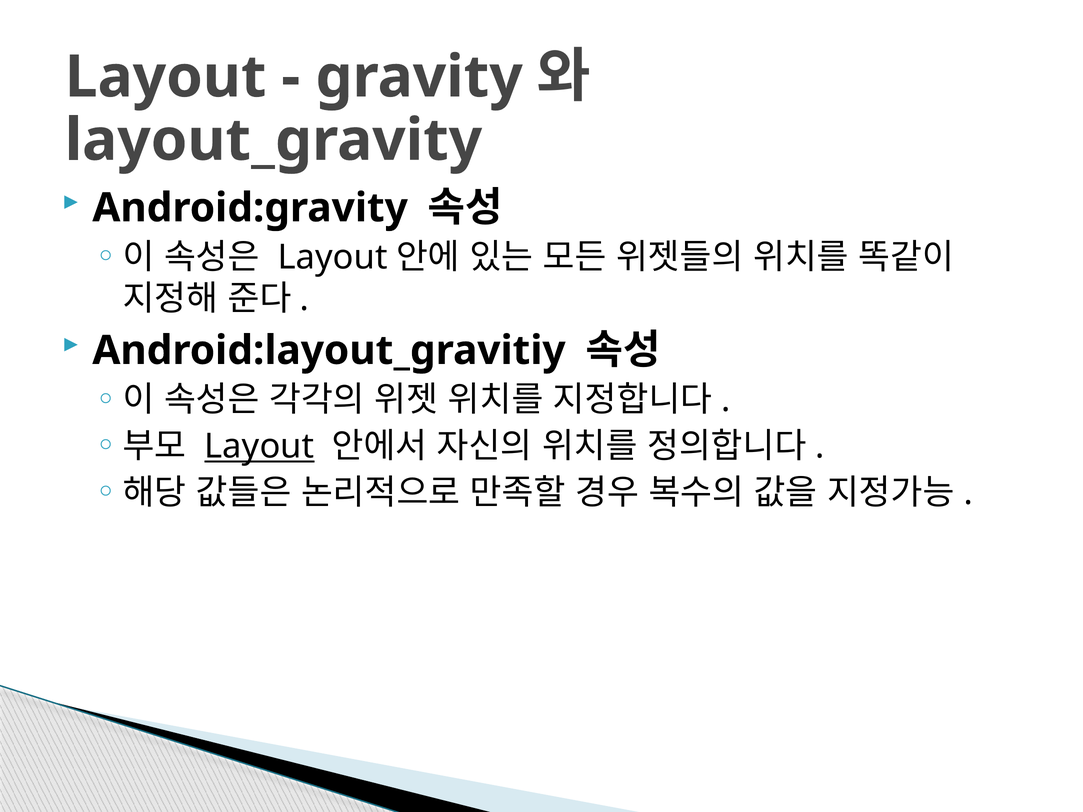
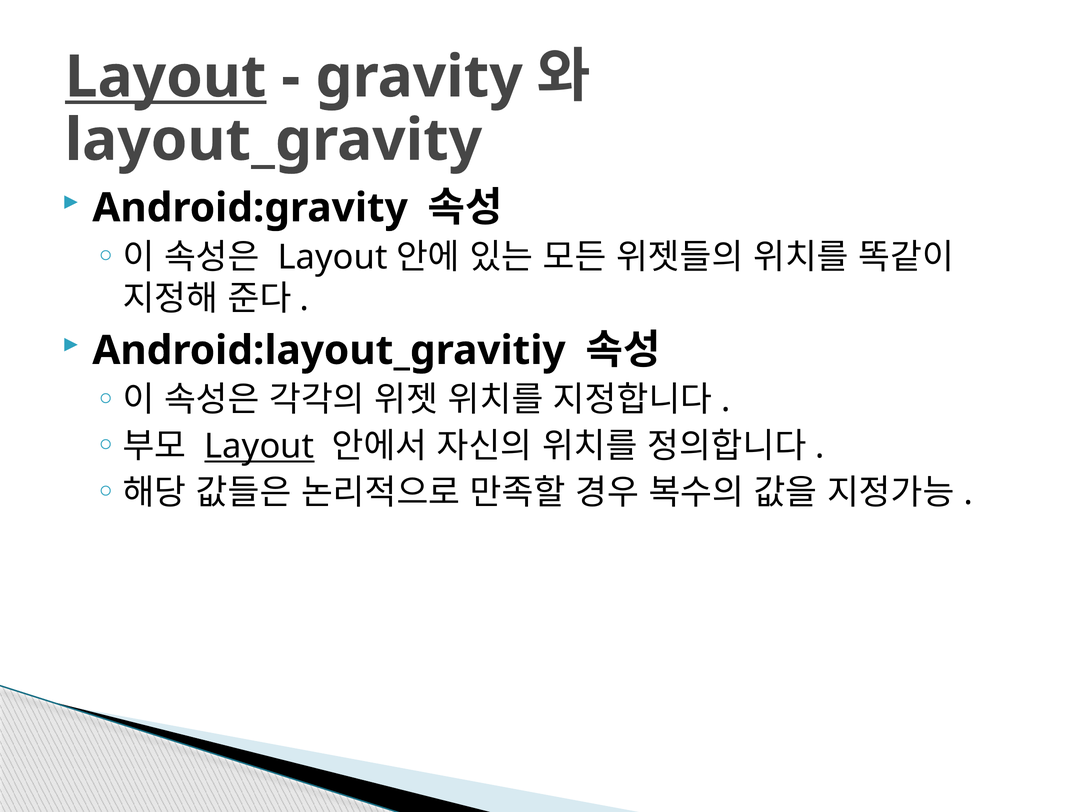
Layout underline: none -> present (166, 77)
